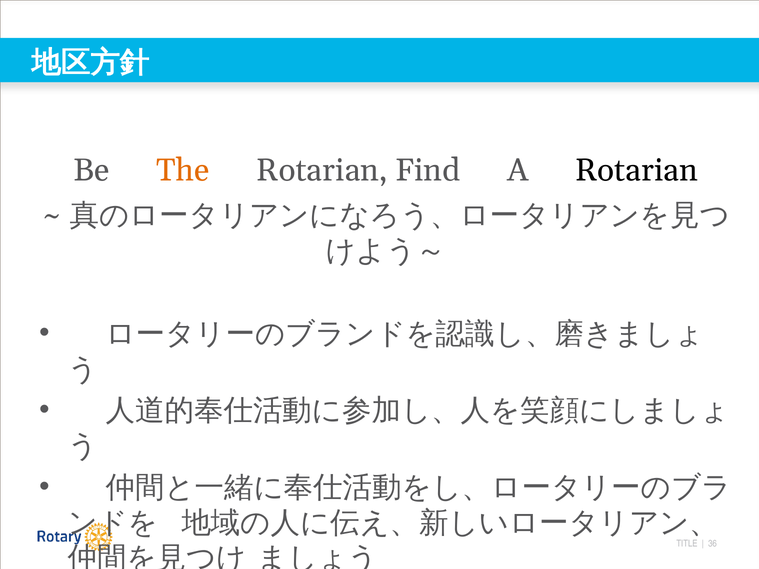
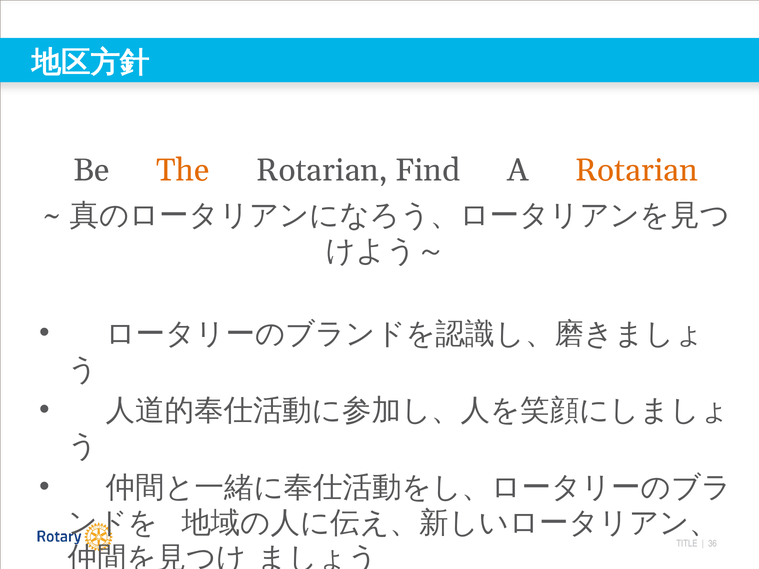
Rotarian colour: black -> orange (637, 170)
